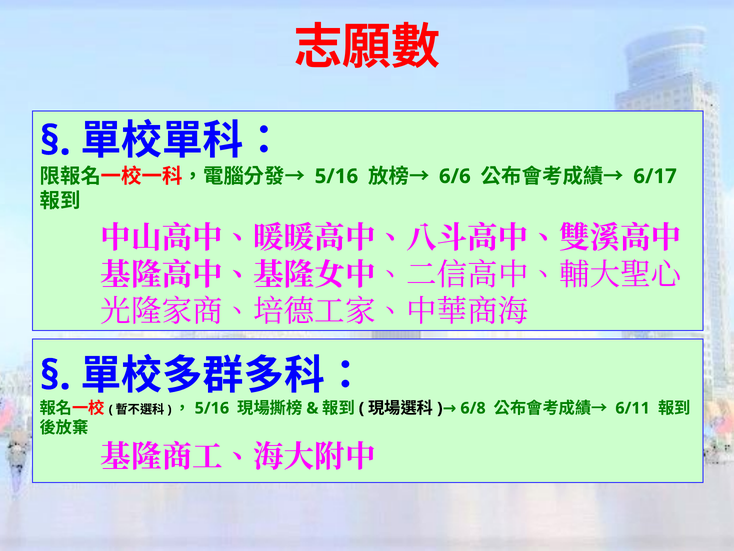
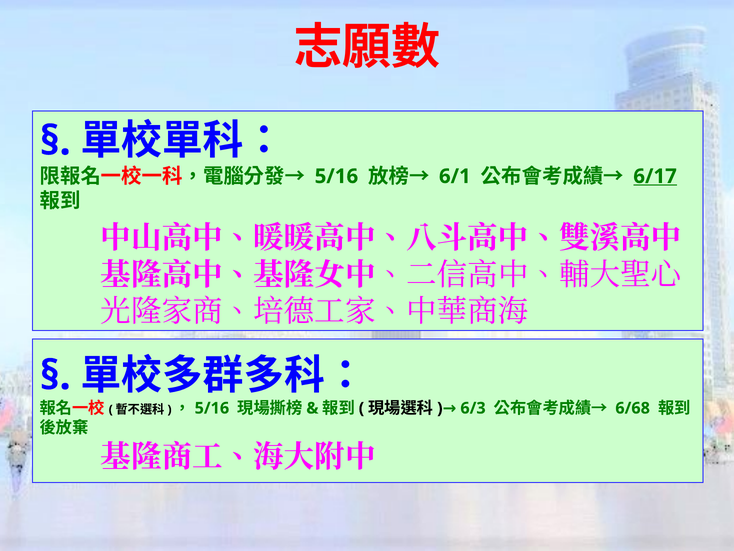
6/6: 6/6 -> 6/1 (455, 176)
6/17 underline: none -> present (655, 176)
6/11: 6/11 -> 6/68 (633, 408)
6/8: 6/8 -> 6/3 (473, 408)
